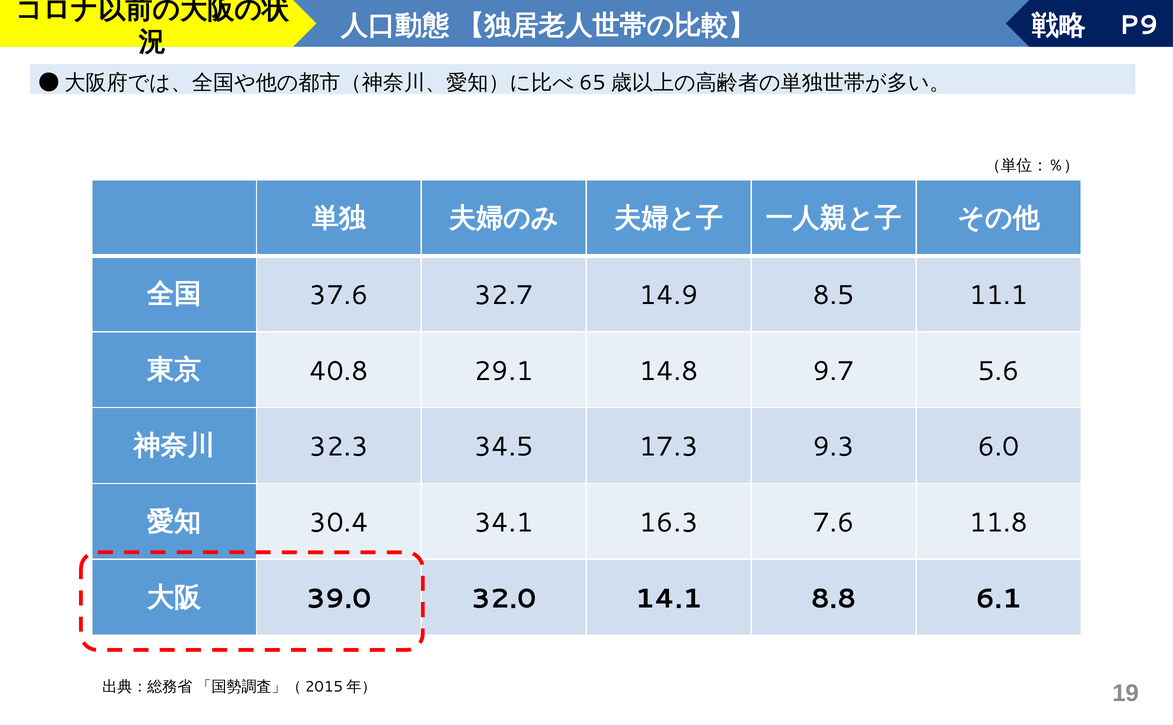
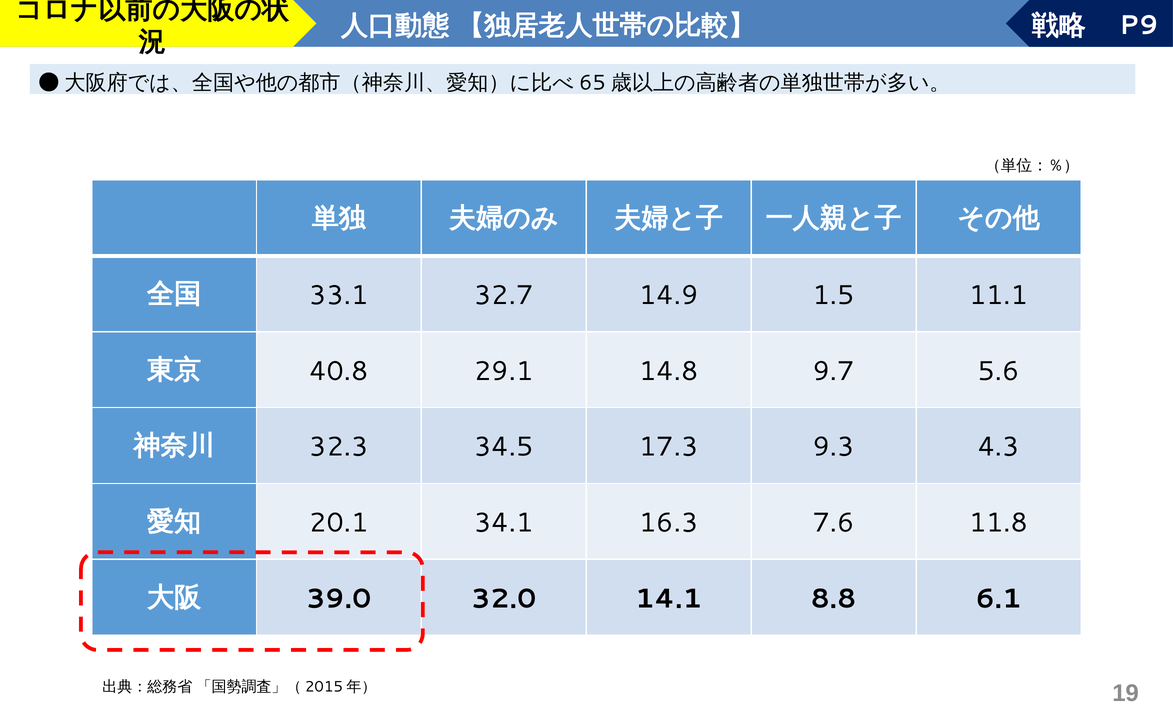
37.6: 37.6 -> 33.1 (339, 295)
8.5: 8.5 -> 1.5 (834, 295)
6.0: 6.0 -> 4.3 (999, 447)
30.4: 30.4 -> 20.1 (339, 523)
